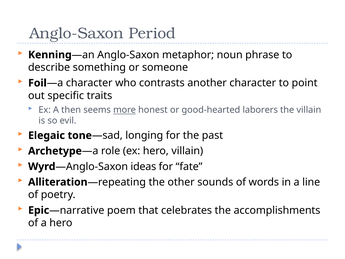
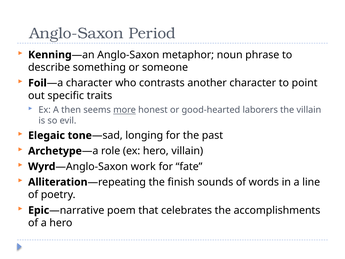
ideas: ideas -> work (143, 166)
other: other -> finish (181, 182)
